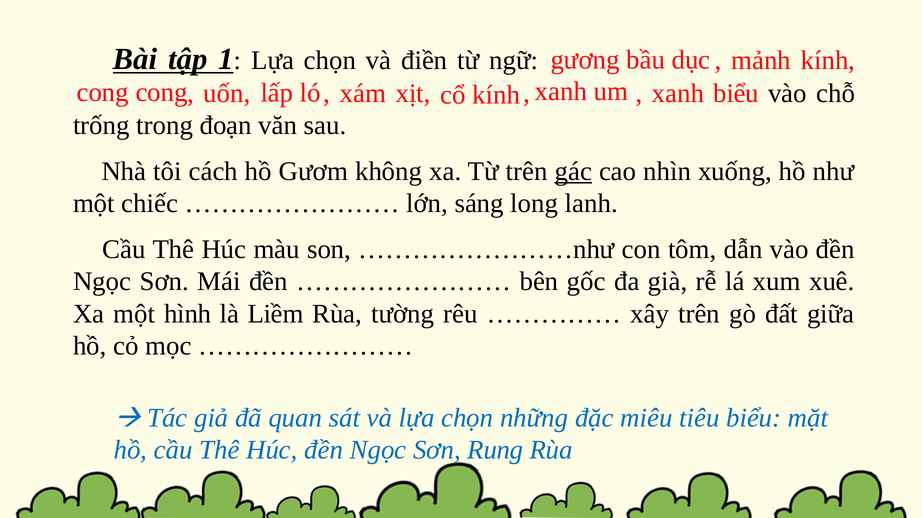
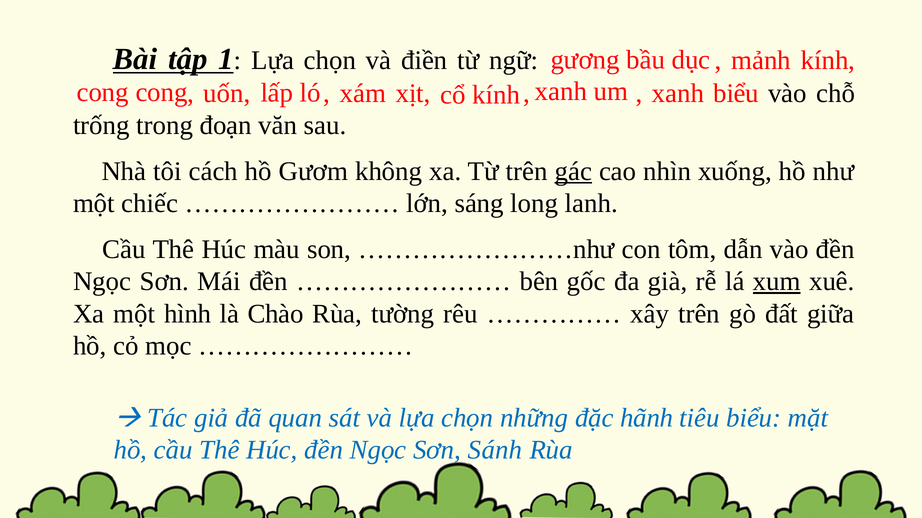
xum underline: none -> present (777, 282)
Liềm: Liềm -> Chào (276, 314)
miêu: miêu -> hãnh (647, 418)
Rung: Rung -> Sánh (495, 451)
